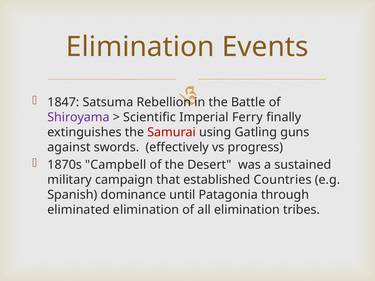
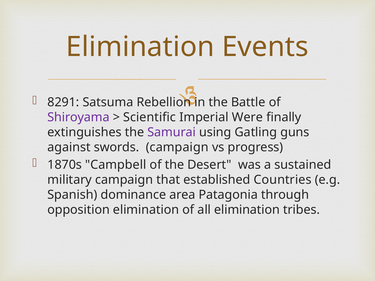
1847: 1847 -> 8291 (63, 102)
Ferry: Ferry -> Were (247, 117)
Samurai colour: red -> purple (172, 132)
swords effectively: effectively -> campaign (177, 147)
until: until -> area (182, 195)
eliminated: eliminated -> opposition (79, 210)
